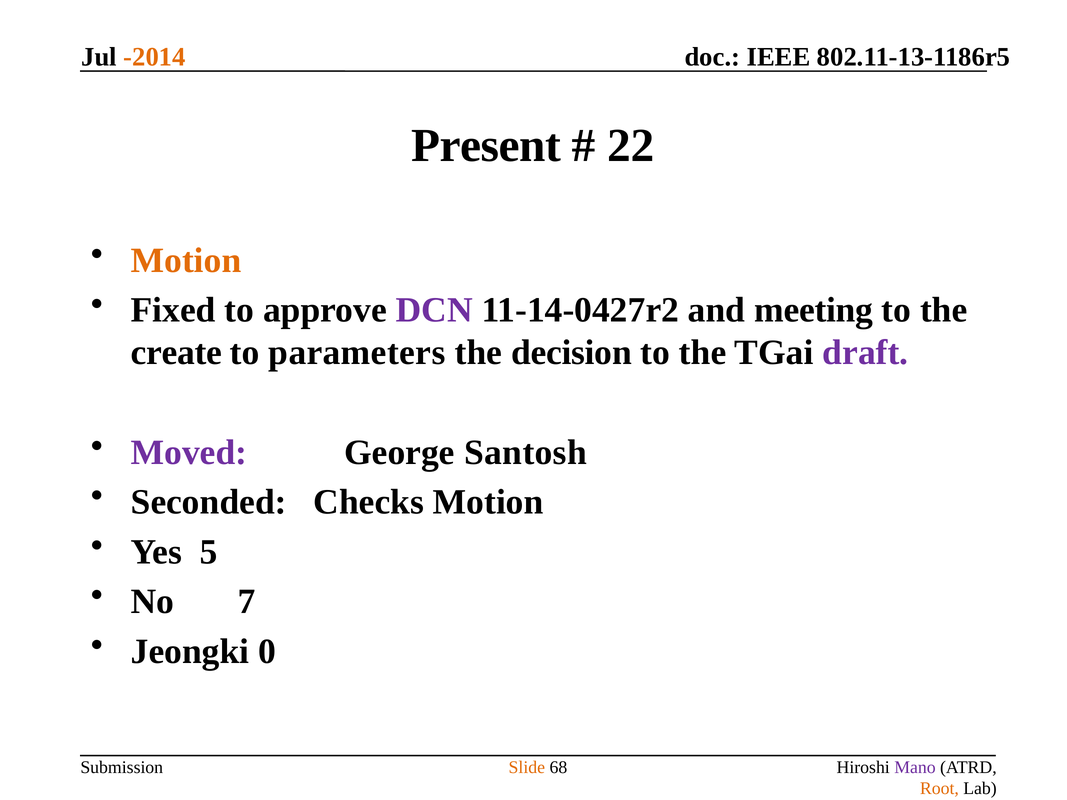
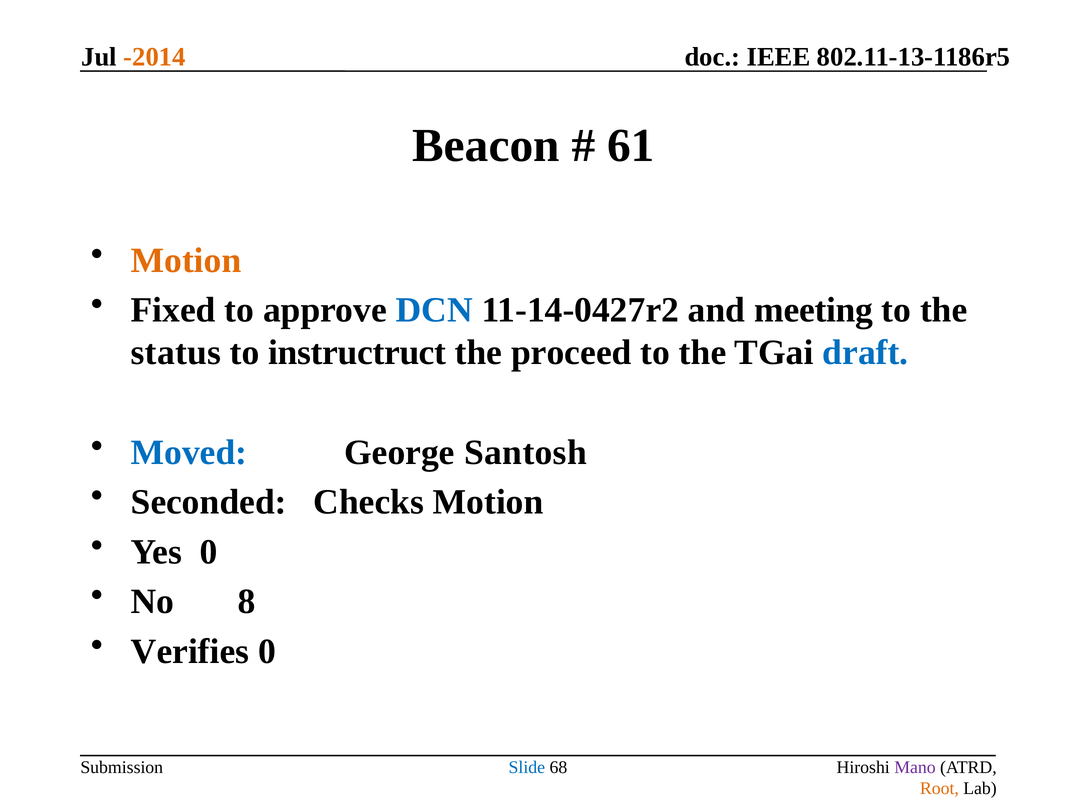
Present: Present -> Beacon (486, 146)
22: 22 -> 61 (631, 146)
DCN colour: purple -> blue (434, 310)
create: create -> status (176, 353)
parameters: parameters -> instructruct (357, 353)
decision: decision -> proceed (571, 353)
draft colour: purple -> blue (865, 353)
Moved colour: purple -> blue (189, 452)
Yes 5: 5 -> 0 (209, 552)
7: 7 -> 8 (246, 602)
Jeongki: Jeongki -> Verifies (190, 652)
Slide colour: orange -> blue (527, 768)
